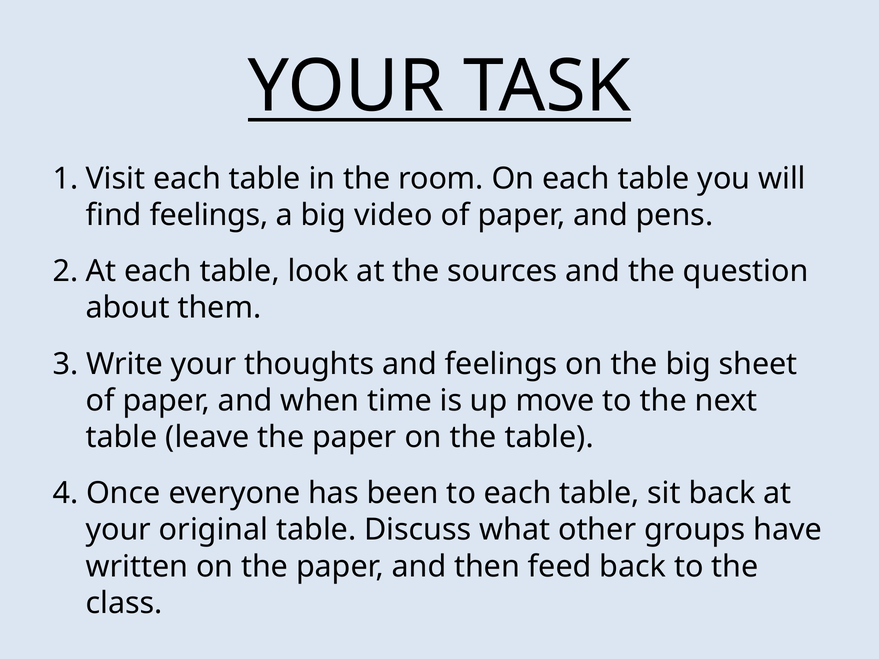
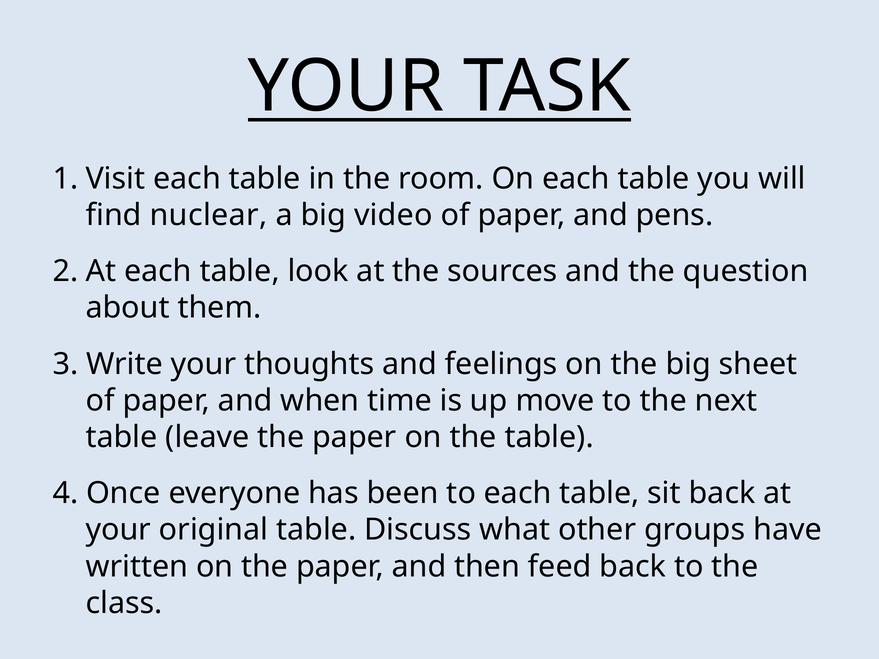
find feelings: feelings -> nuclear (209, 215)
